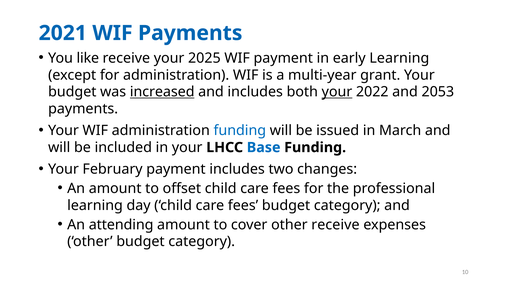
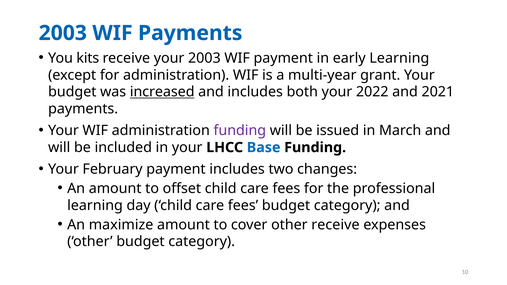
2021: 2021 -> 2003 (63, 33)
like: like -> kits (88, 58)
your 2025: 2025 -> 2003 (204, 58)
your underline: present -> none (337, 92)
2053: 2053 -> 2021 (438, 92)
funding colour: blue -> purple (240, 131)
attending: attending -> maximize (121, 225)
